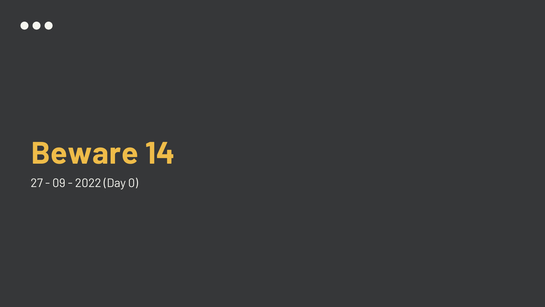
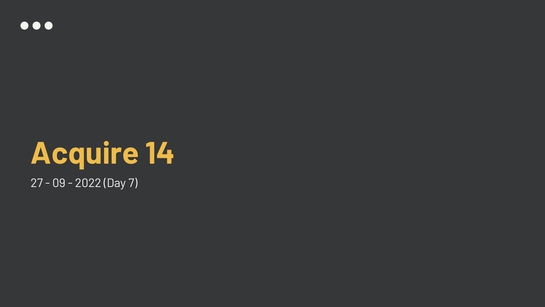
Beware: Beware -> Acquire (85, 153)
0: 0 -> 7 (133, 183)
